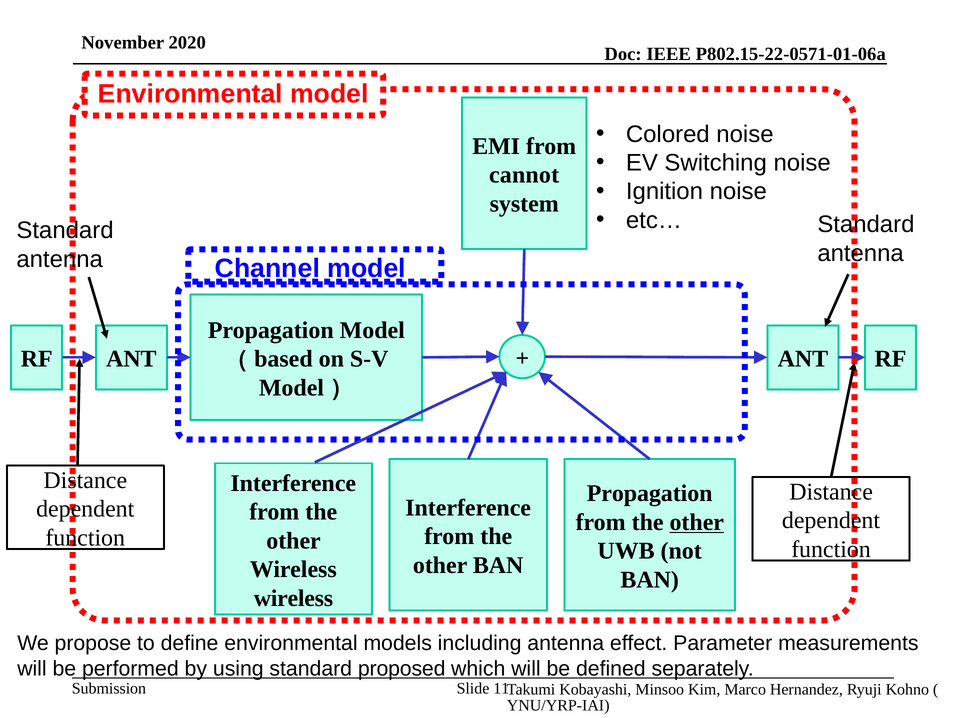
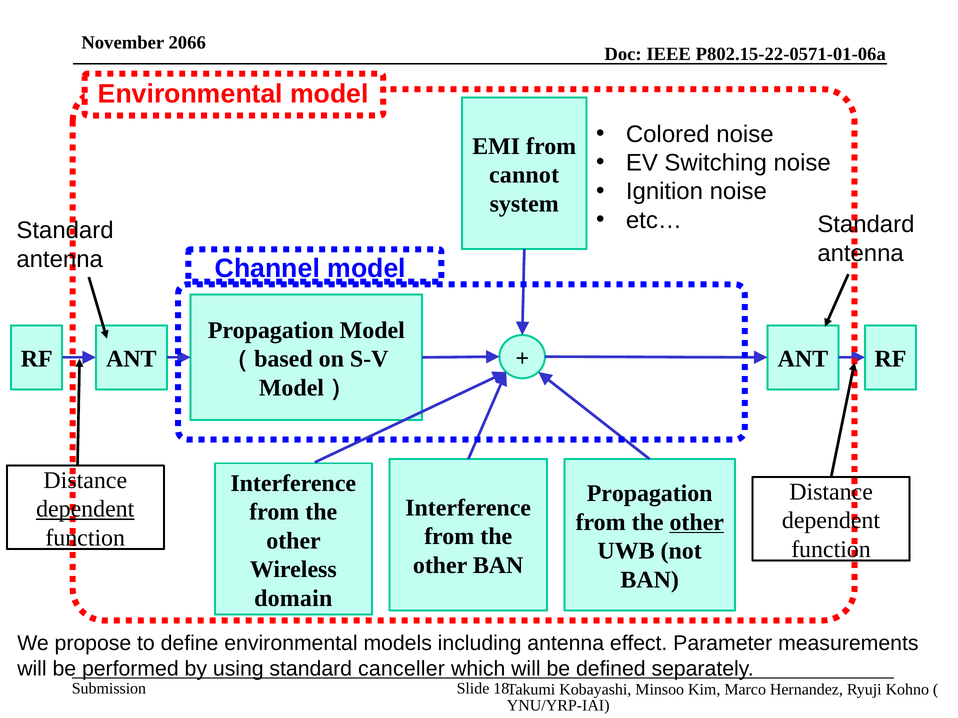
2020: 2020 -> 2066 (187, 43)
dependent underline: none -> present (85, 509)
wireless: wireless -> domain (293, 599)
proposed: proposed -> canceller (402, 669)
11: 11 -> 18 (501, 689)
